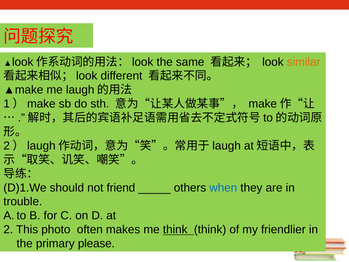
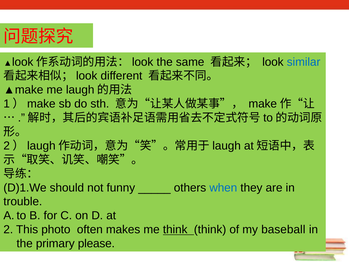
similar colour: orange -> blue (304, 62)
friend: friend -> funny (121, 187)
friendlier: friendlier -> baseball (283, 229)
